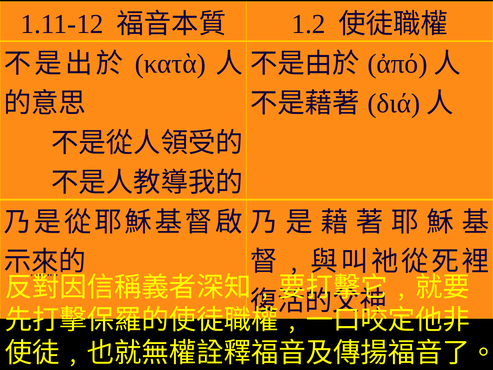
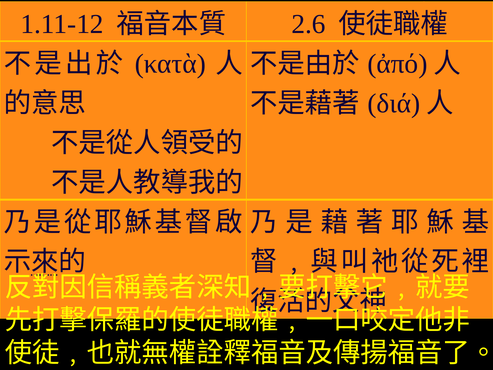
1.2: 1.2 -> 2.6 (309, 24)
